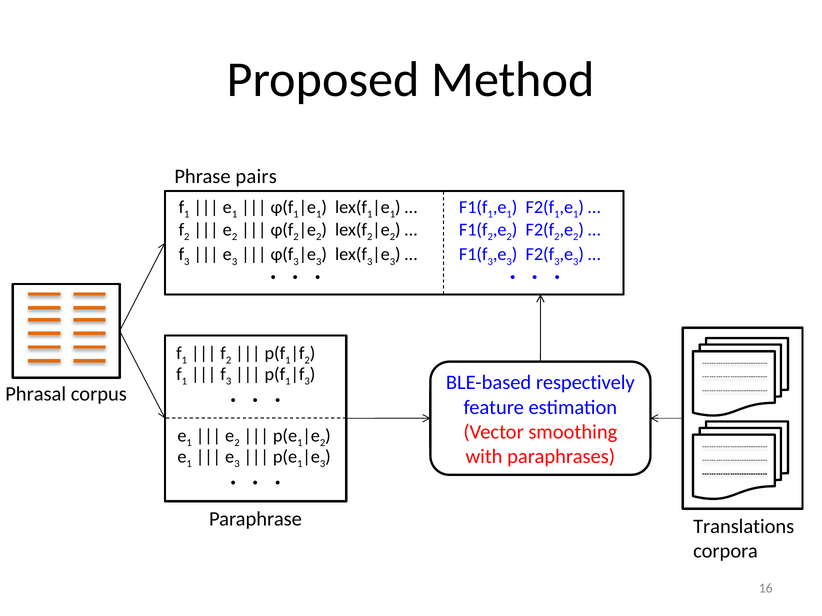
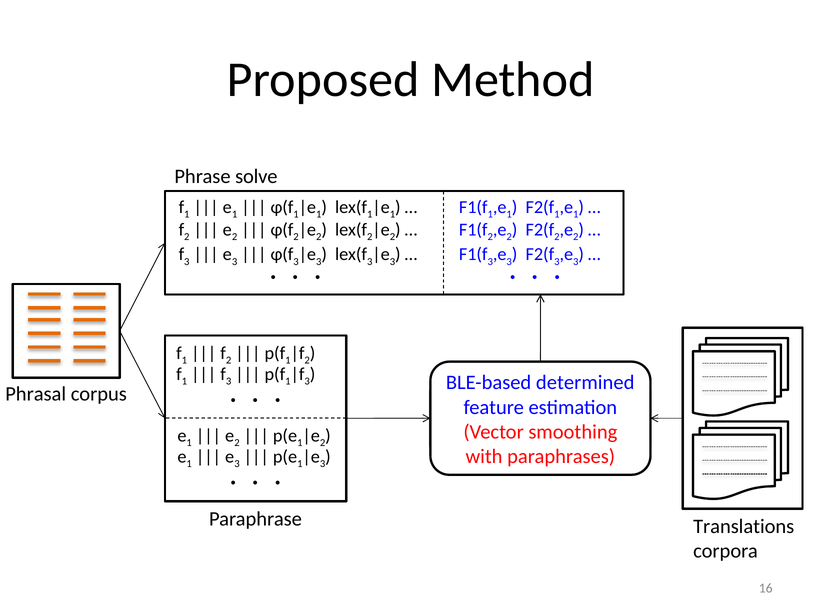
pairs: pairs -> solve (256, 177)
respectively: respectively -> determined (585, 383)
